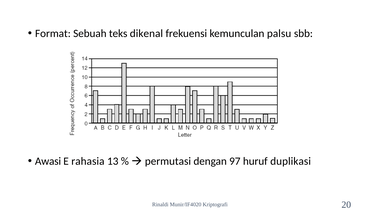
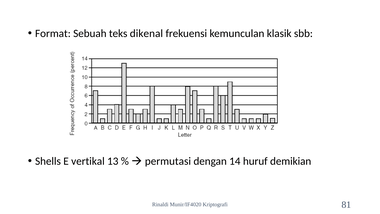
palsu: palsu -> klasik (279, 33)
Awasi: Awasi -> Shells (48, 161)
rahasia: rahasia -> vertikal (88, 161)
97: 97 -> 14 (235, 161)
duplikasi: duplikasi -> demikian (291, 161)
20: 20 -> 81 (346, 204)
